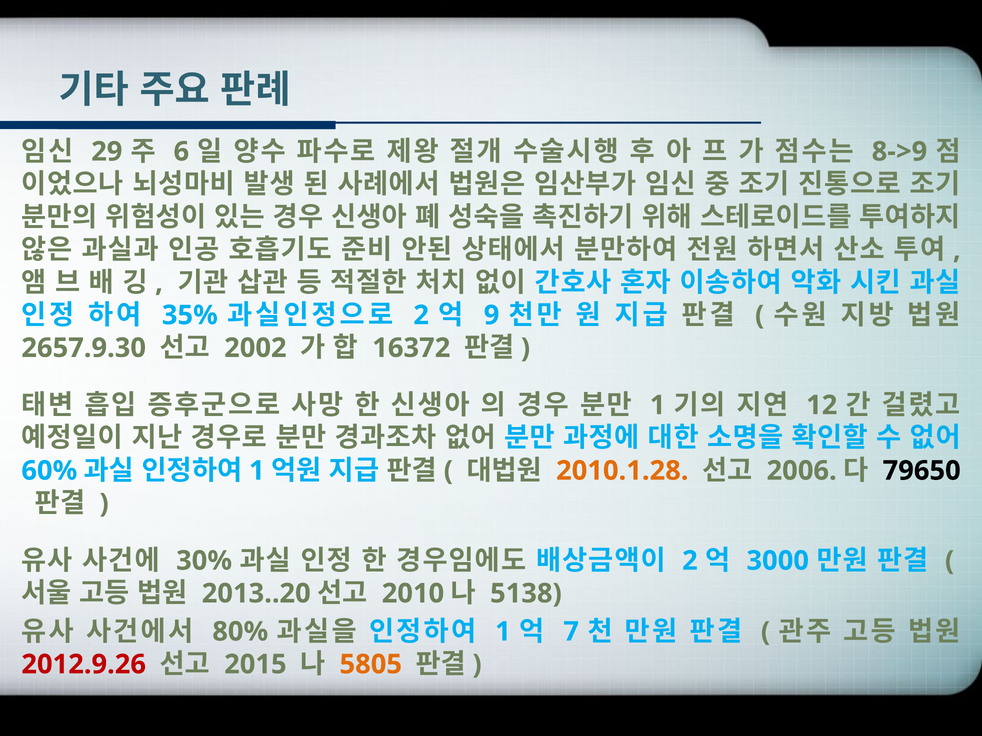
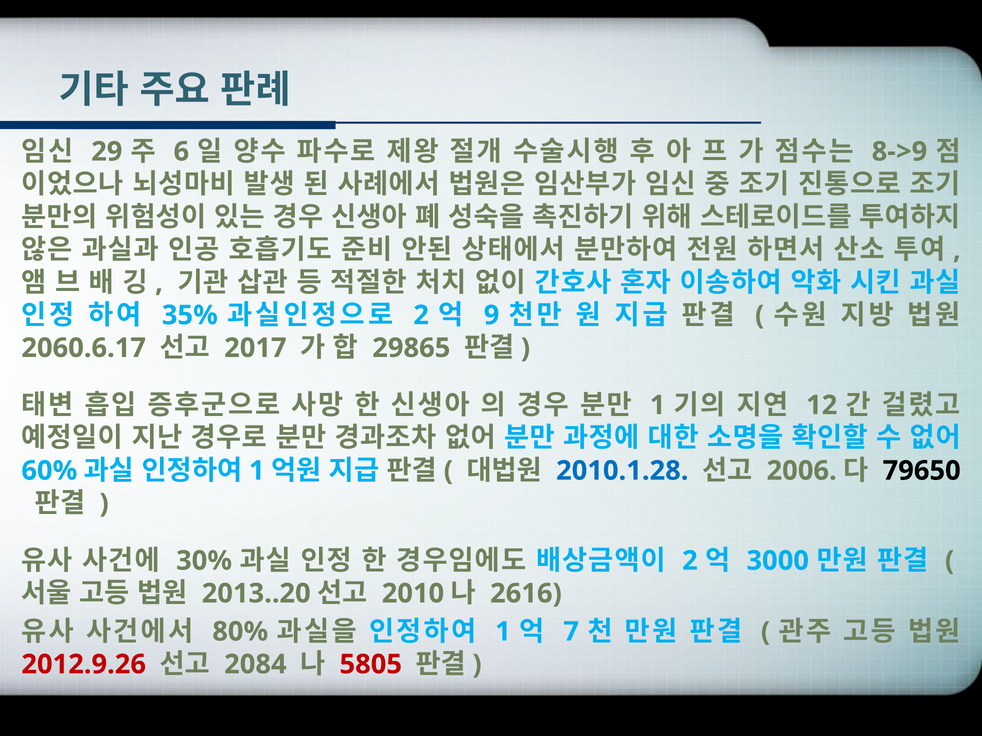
2657.9.30: 2657.9.30 -> 2060.6.17 (84, 348)
2002: 2002 -> 2017 (255, 348)
16372: 16372 -> 29865 (411, 348)
2010.1.28 colour: orange -> blue (622, 471)
5138: 5138 -> 2616 (526, 594)
2015: 2015 -> 2084 (255, 665)
5805 colour: orange -> red (371, 665)
